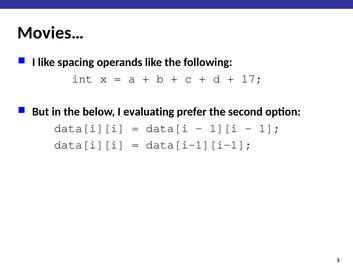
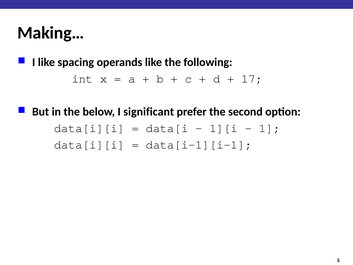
Movies…: Movies… -> Making… (51, 33)
evaluating: evaluating -> significant (149, 112)
